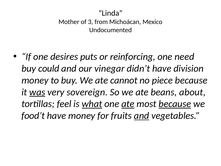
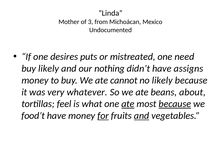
reinforcing: reinforcing -> mistreated (133, 57)
buy could: could -> likely (49, 68)
vinegar: vinegar -> nothing (110, 68)
division: division -> assigns (189, 68)
no piece: piece -> likely (162, 80)
was underline: present -> none (37, 92)
sovereign: sovereign -> whatever (87, 92)
what underline: present -> none (92, 104)
for underline: none -> present (103, 116)
